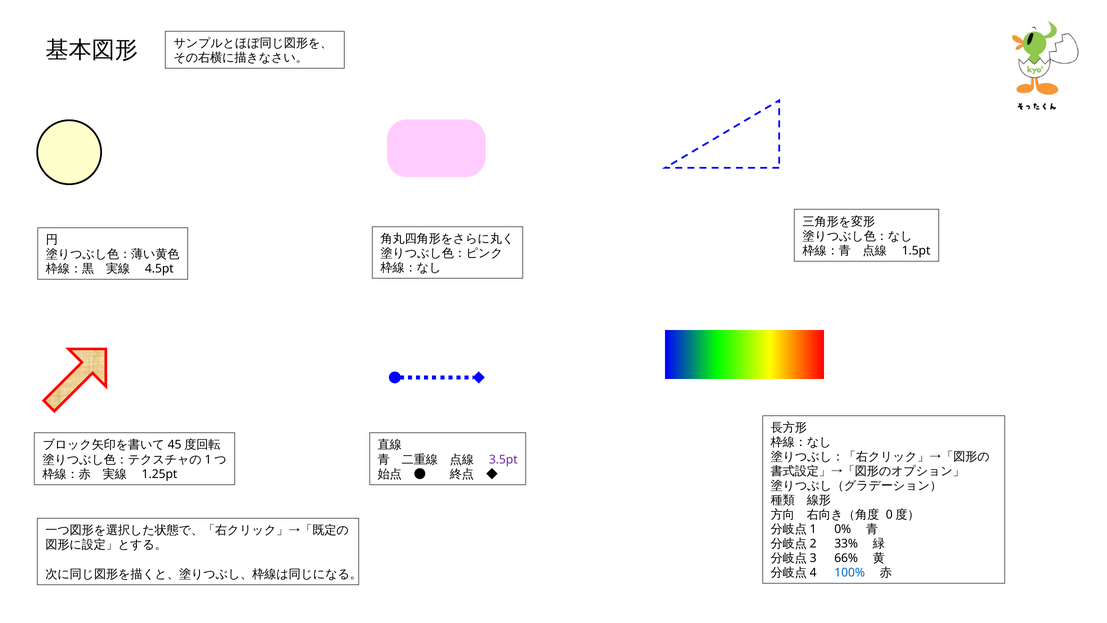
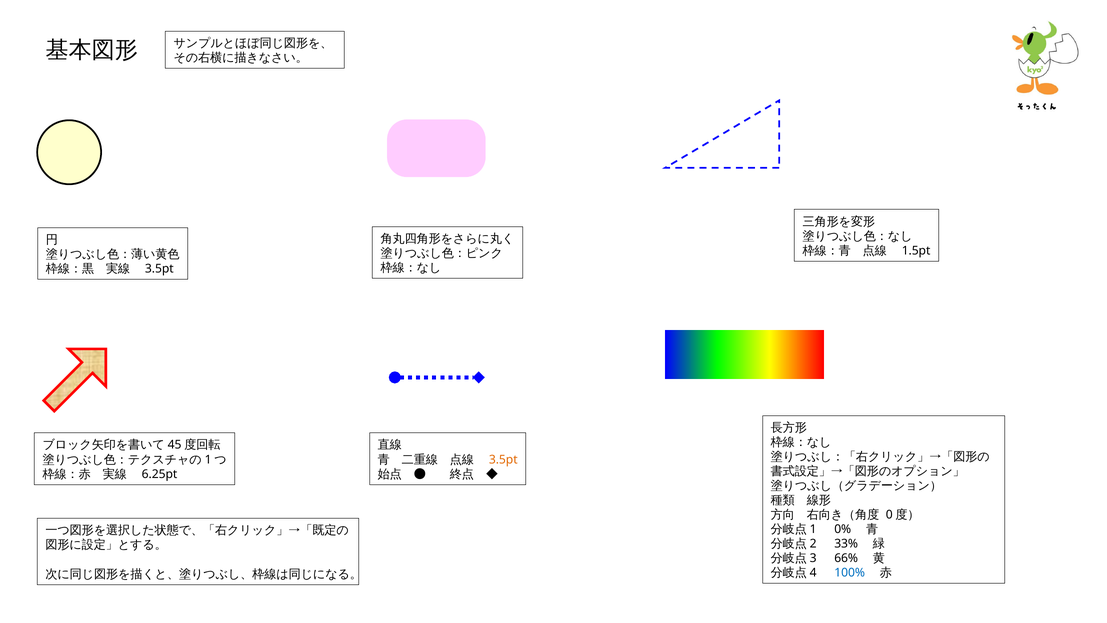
4.5pt: 4.5pt -> 3.5pt (159, 269)
3.5pt colour: purple -> orange (503, 459)
1.25pt: 1.25pt -> 6.25pt (160, 474)
